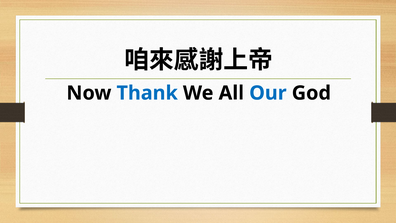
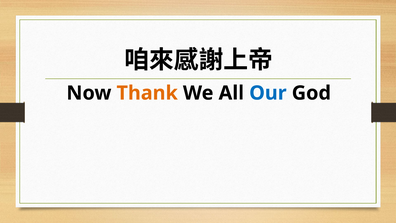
Thank colour: blue -> orange (147, 93)
